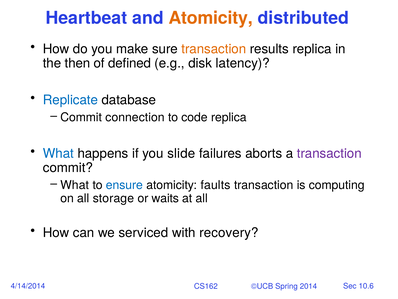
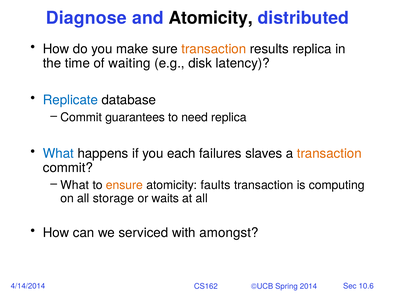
Heartbeat: Heartbeat -> Diagnose (86, 18)
Atomicity colour: orange -> black (211, 18)
then: then -> time (77, 63)
defined: defined -> waiting (129, 63)
connection: connection -> guarantees (135, 117)
code: code -> need (195, 117)
slide: slide -> each (181, 153)
aborts: aborts -> slaves (264, 153)
transaction colour: purple -> orange (329, 153)
ensure colour: blue -> orange (124, 185)
recovery: recovery -> amongst (229, 232)
